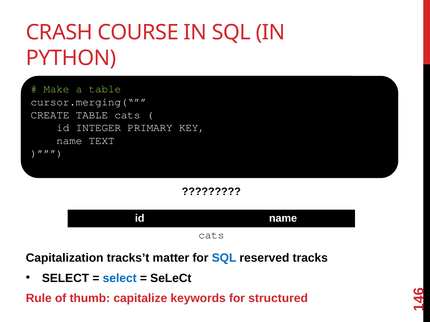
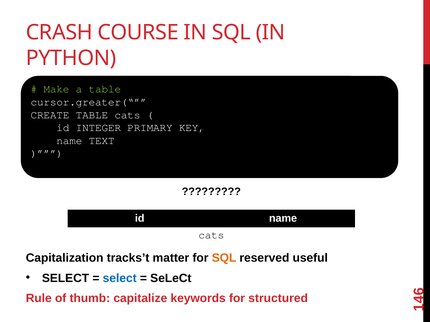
cursor.merging(“: cursor.merging(“ -> cursor.greater(“ (89, 102)
SQL colour: blue -> orange (224, 258)
tracks: tracks -> useful (310, 258)
